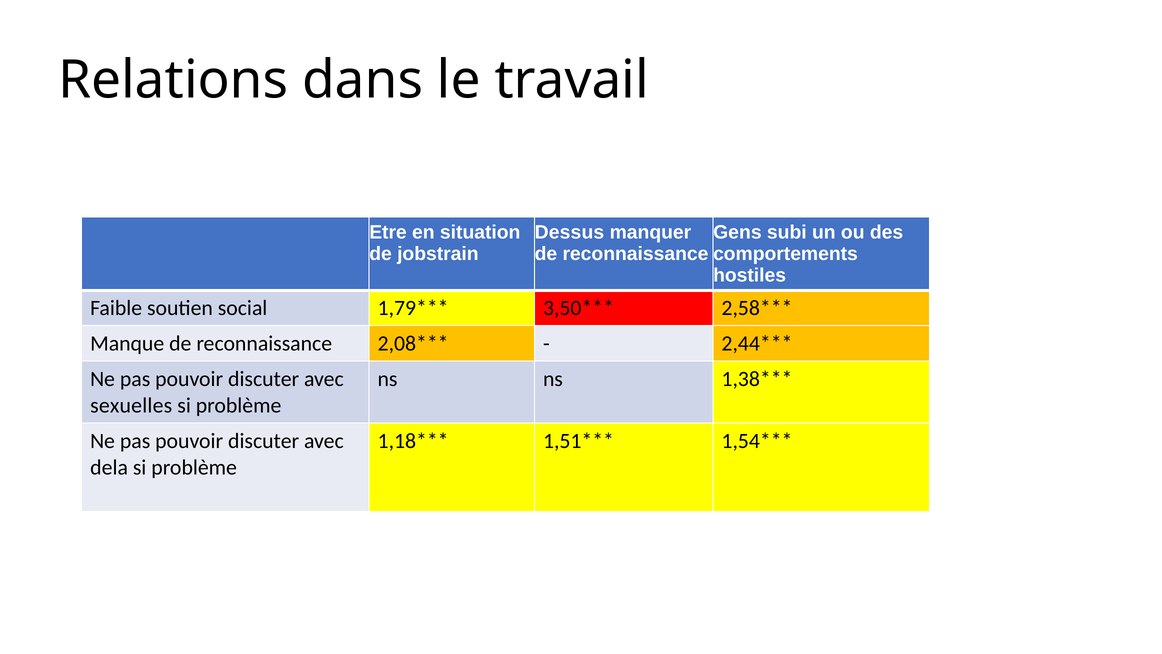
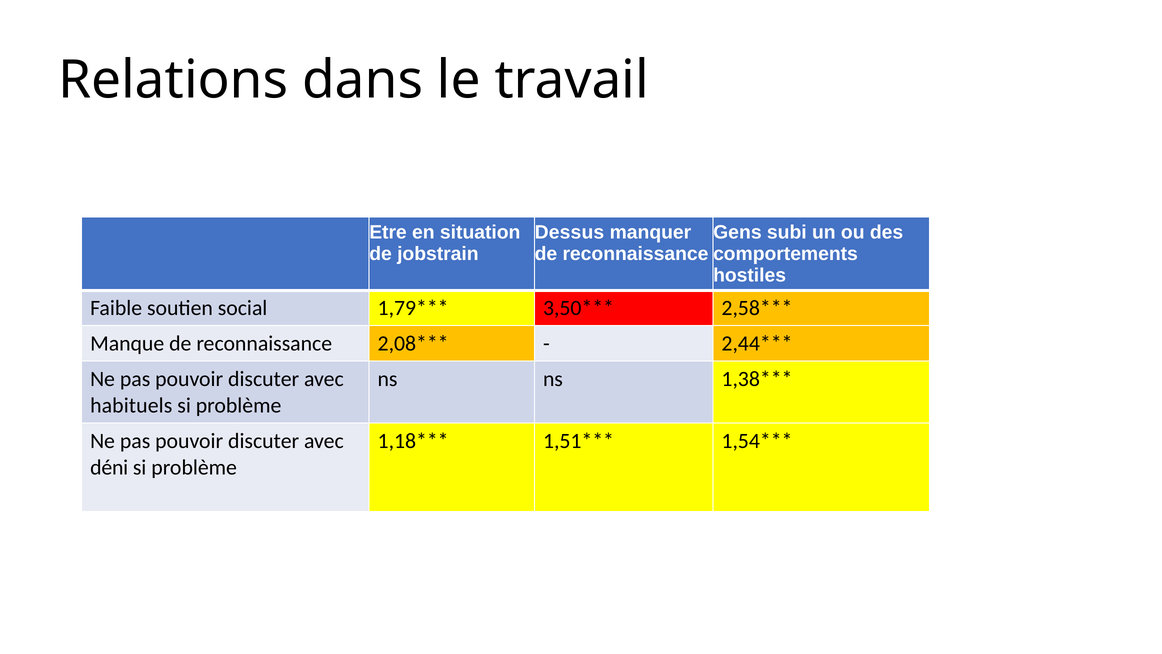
sexuelles: sexuelles -> habituels (131, 405)
dela: dela -> déni (109, 467)
